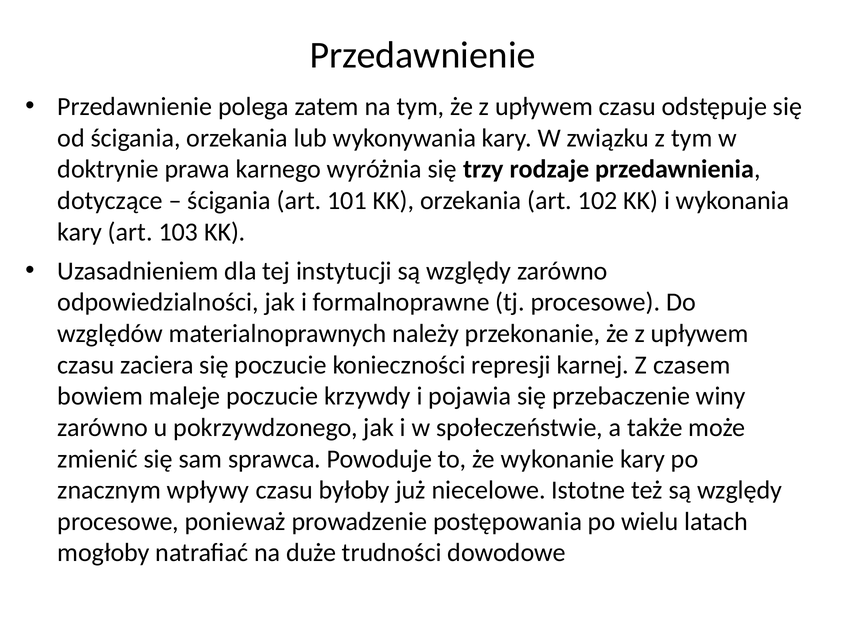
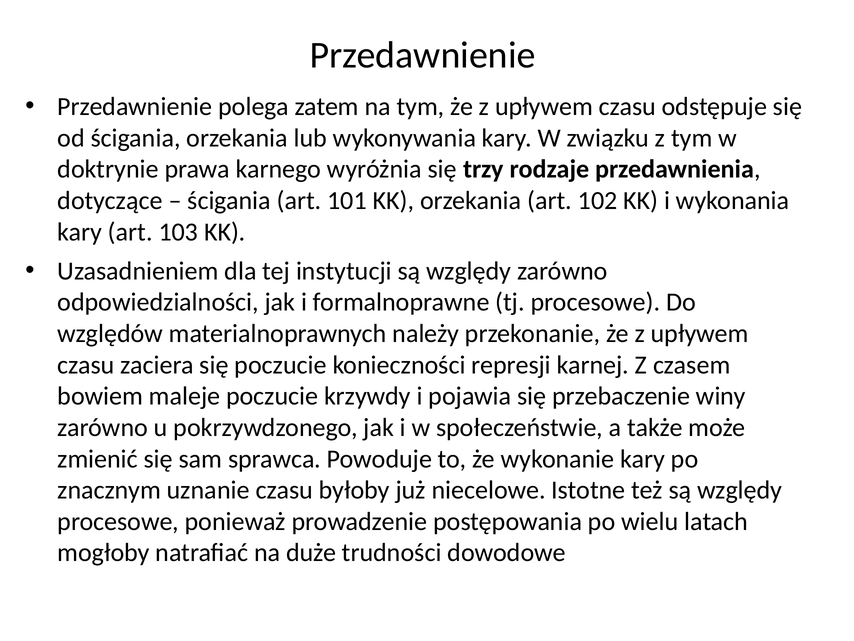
wpływy: wpływy -> uznanie (208, 490)
